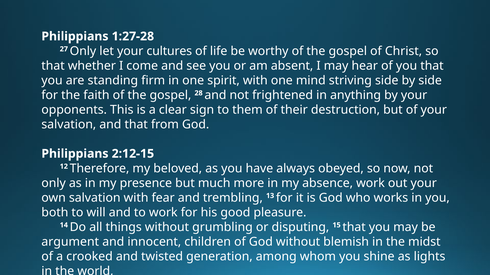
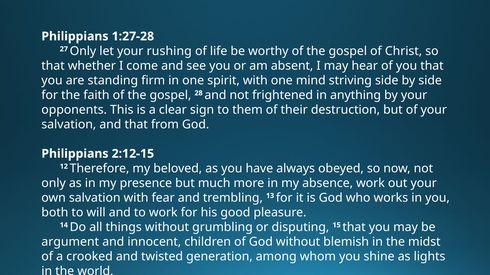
cultures: cultures -> rushing (169, 51)
